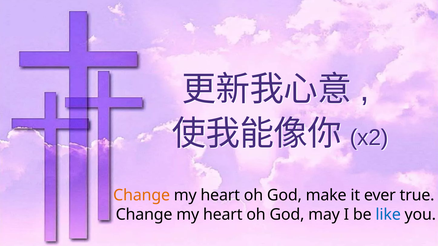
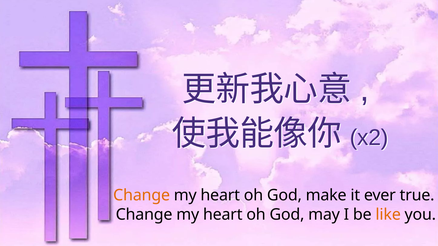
like colour: blue -> orange (388, 215)
